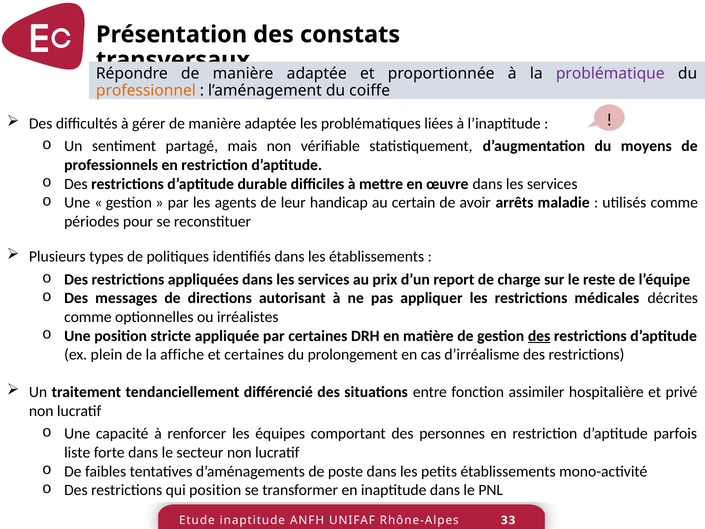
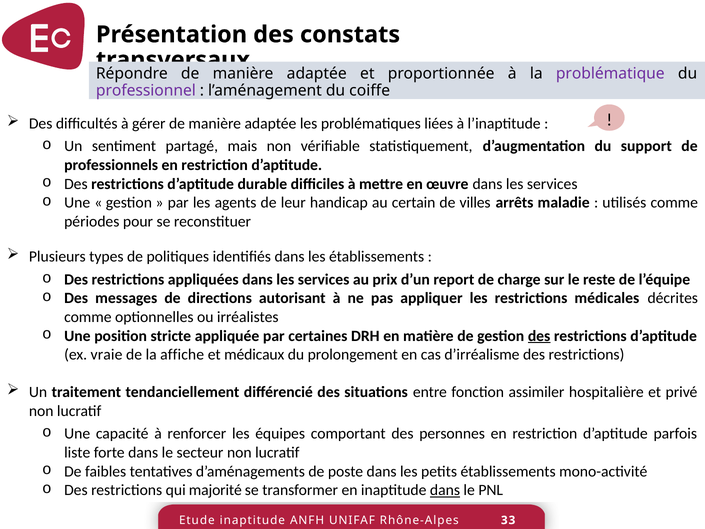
professionnel colour: orange -> purple (146, 90)
moyens: moyens -> support (646, 146)
avoir: avoir -> villes (475, 203)
plein: plein -> vraie (107, 355)
et certaines: certaines -> médicaux (254, 355)
qui position: position -> majorité (215, 490)
dans underline: none -> present (445, 490)
